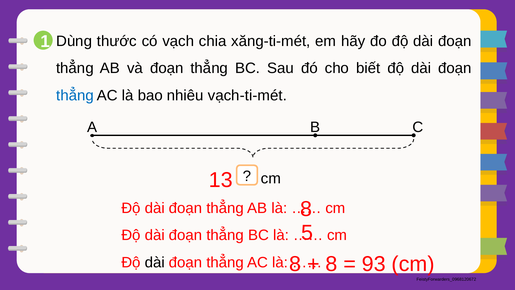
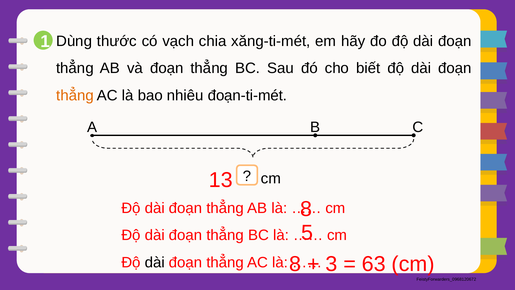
thẳng colour: blue -> orange (75, 95)
vạch-ti-mét: vạch-ti-mét -> đoạn-ti-mét (247, 95)
8: 8 -> 3 (331, 264)
93: 93 -> 63 (374, 264)
